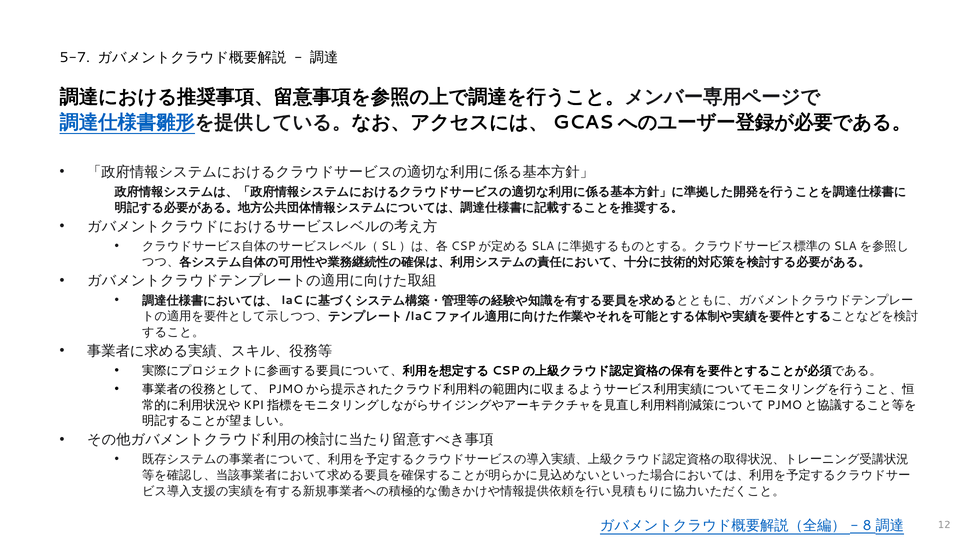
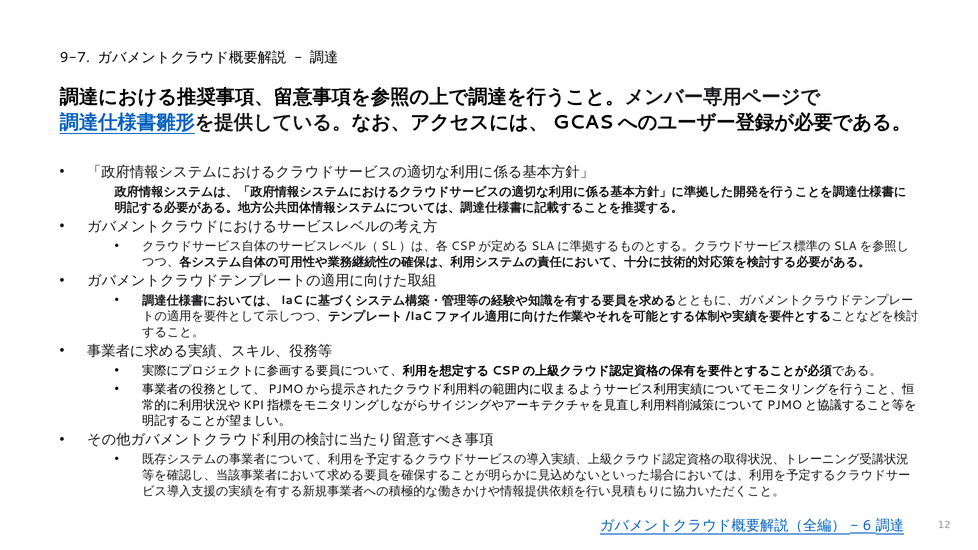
5-7: 5-7 -> 9-7 (75, 58)
8: 8 -> 6 (867, 526)
